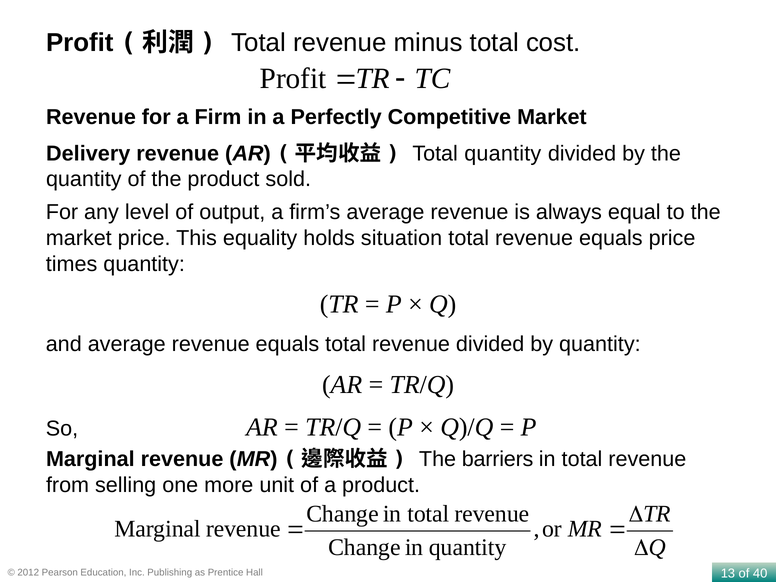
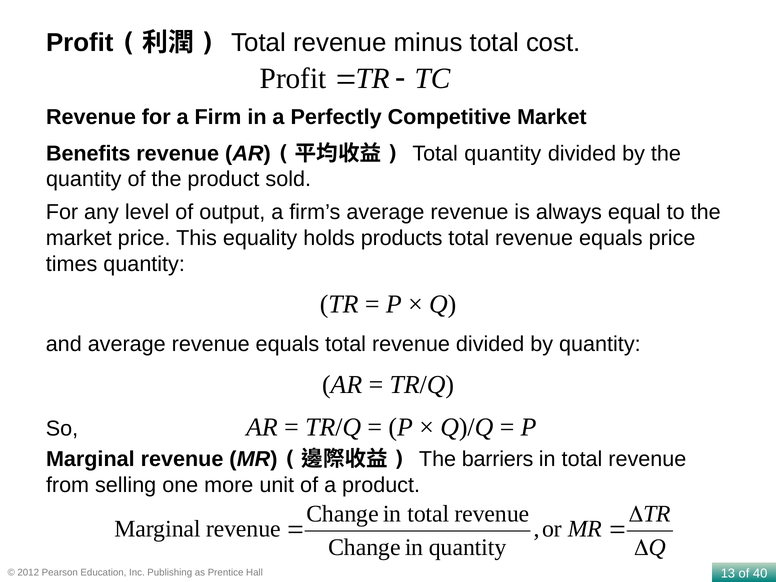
Delivery: Delivery -> Benefits (88, 153)
situation: situation -> products (402, 238)
